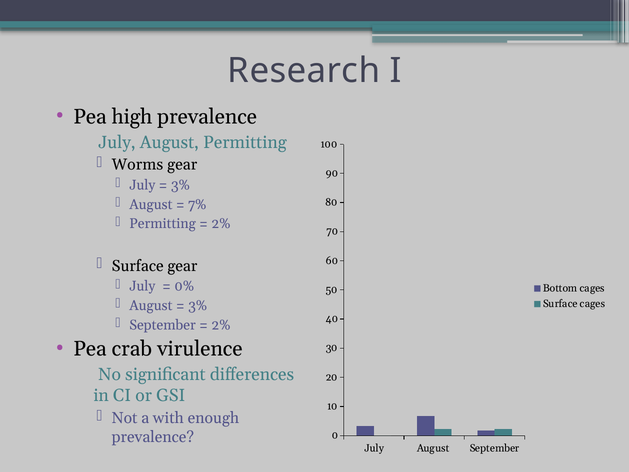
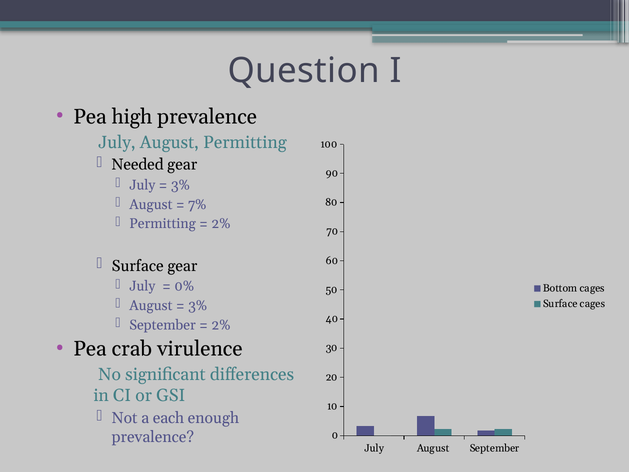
Research: Research -> Question (304, 71)
Worms: Worms -> Needed (138, 165)
with: with -> each (169, 418)
